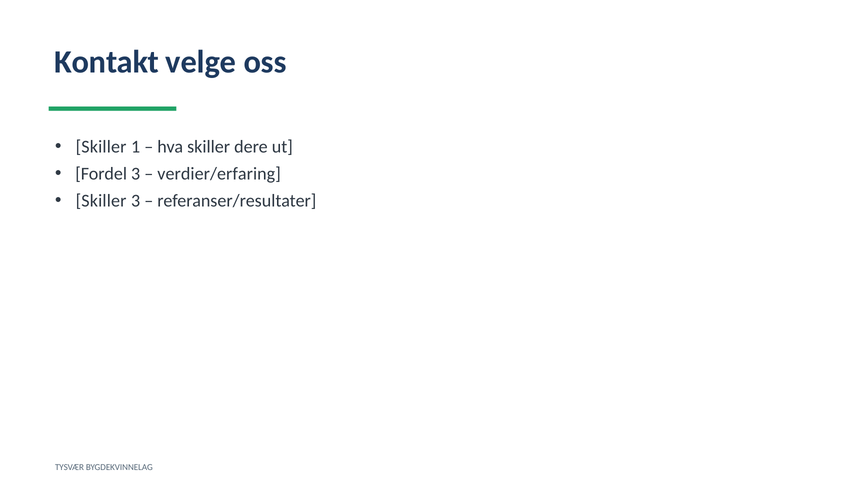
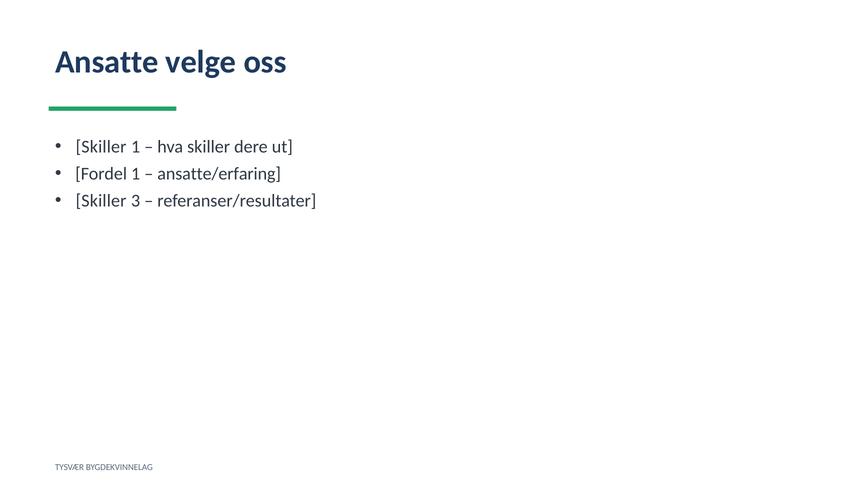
Kontakt: Kontakt -> Ansatte (107, 62)
Fordel 3: 3 -> 1 (136, 174)
verdier/erfaring: verdier/erfaring -> ansatte/erfaring (219, 174)
